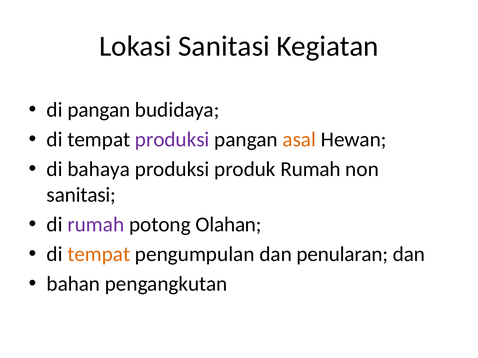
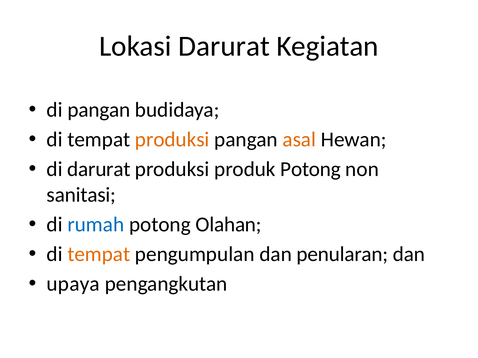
Lokasi Sanitasi: Sanitasi -> Darurat (224, 46)
produksi colour: purple -> orange (172, 140)
di bahaya: bahaya -> darurat (99, 170)
produk Rumah: Rumah -> Potong (311, 170)
rumah colour: purple -> blue (96, 225)
bahan: bahan -> upaya (73, 284)
